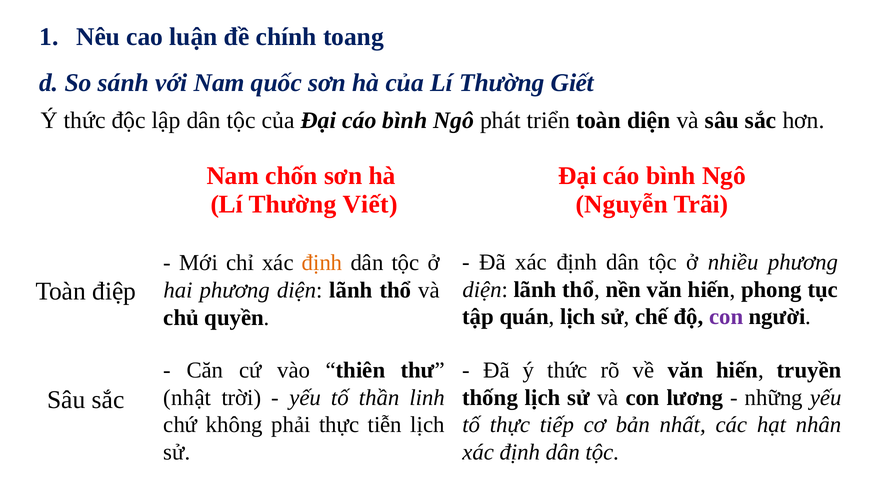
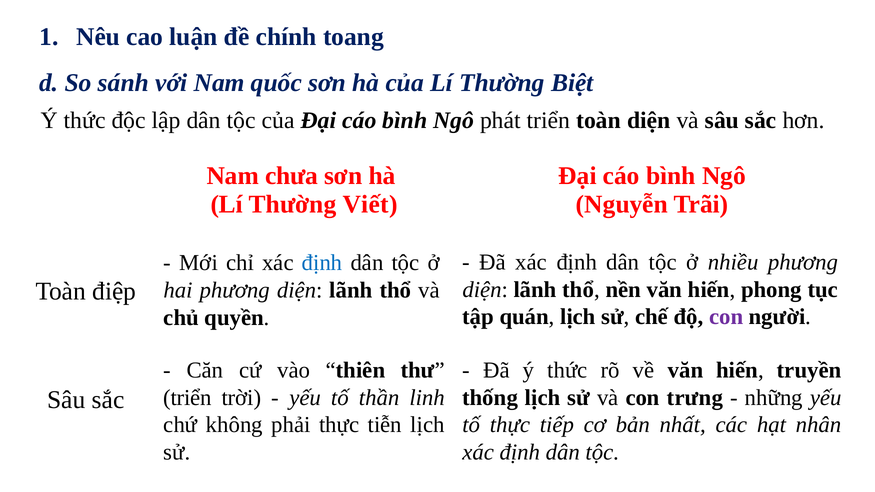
Giết: Giết -> Biệt (572, 83)
chốn: chốn -> chưa (292, 176)
định colour: orange -> blue (322, 263)
nhật: nhật -> triển (188, 398)
lương: lương -> trưng (695, 398)
